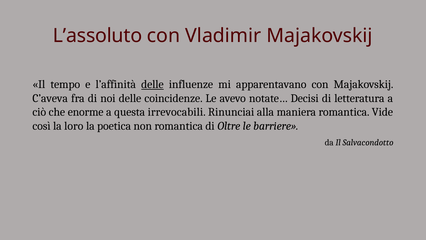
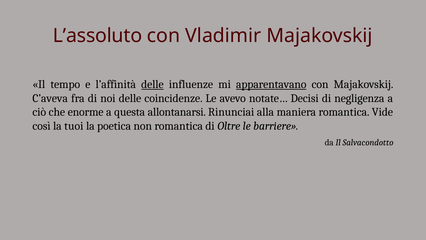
apparentavano underline: none -> present (271, 84)
letteratura: letteratura -> negligenza (359, 98)
irrevocabili: irrevocabili -> allontanarsi (177, 112)
loro: loro -> tuoi (74, 126)
